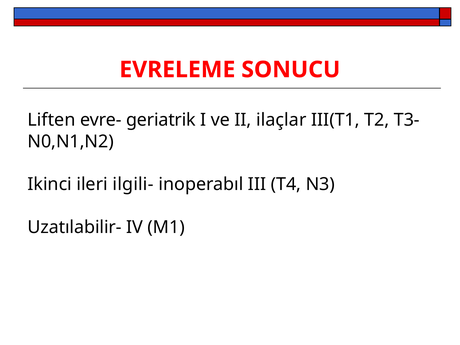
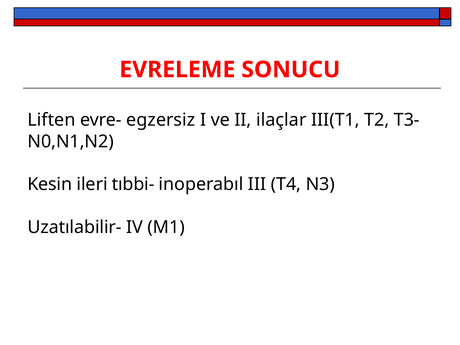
geriatrik: geriatrik -> egzersiz (161, 120)
Ikinci: Ikinci -> Kesin (50, 184)
ilgili-: ilgili- -> tıbbi- (133, 184)
